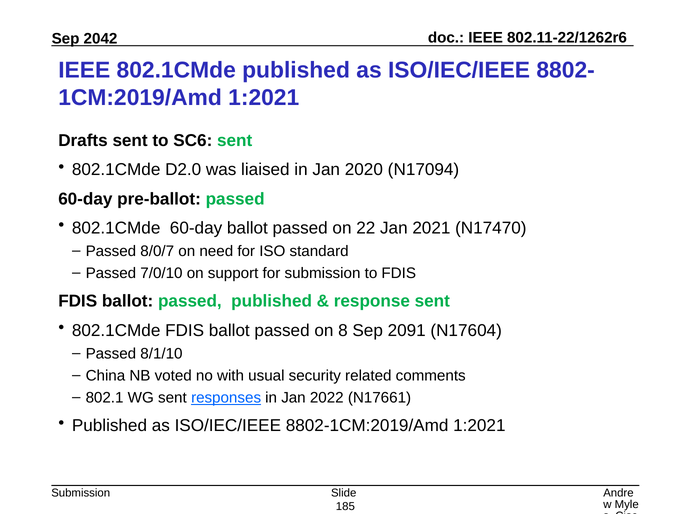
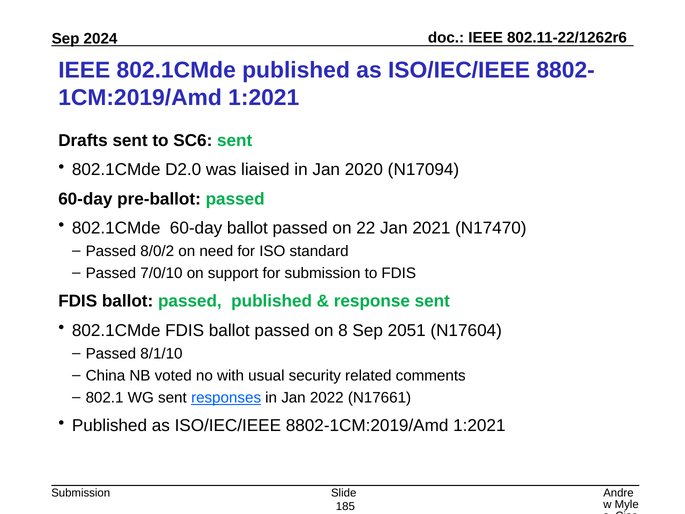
2042: 2042 -> 2024 (101, 39)
8/0/7: 8/0/7 -> 8/0/2 (157, 251)
2091: 2091 -> 2051 (407, 330)
